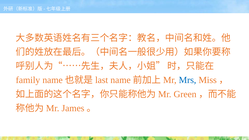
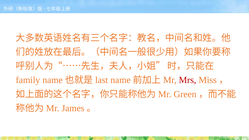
Mrs colour: blue -> red (188, 80)
